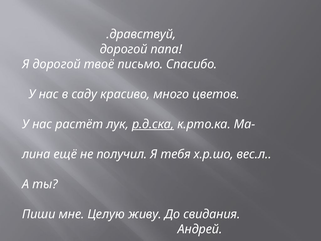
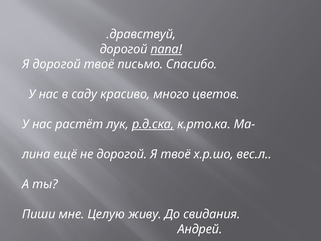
папа underline: none -> present (166, 49)
не получил: получил -> дорогой (122, 154)
Я тебя: тебя -> твоё (176, 154)
